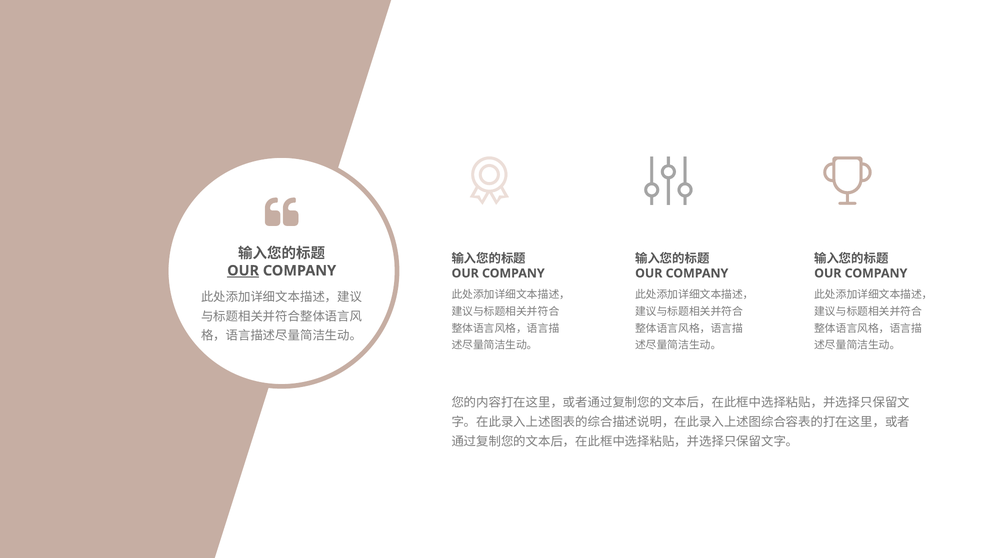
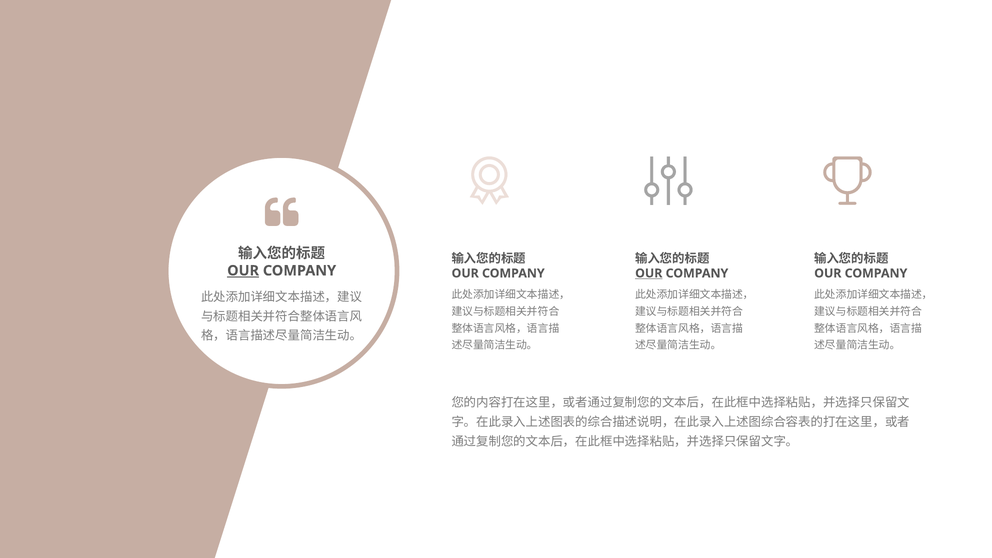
OUR underline: none -> present (649, 273)
